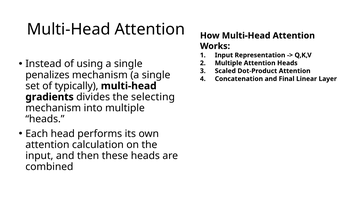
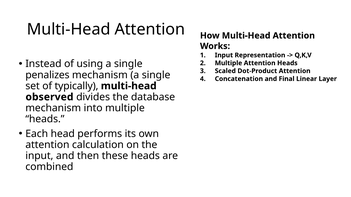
gradients: gradients -> observed (49, 97)
selecting: selecting -> database (153, 97)
